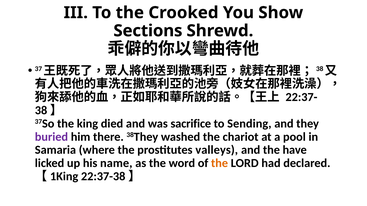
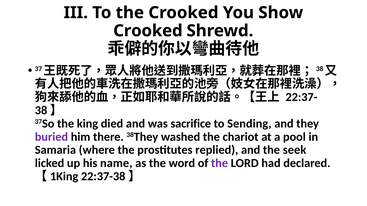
Sections: Sections -> Crooked (148, 31)
valleys: valleys -> replied (217, 150)
have: have -> seek (295, 150)
the colour: orange -> purple (220, 163)
